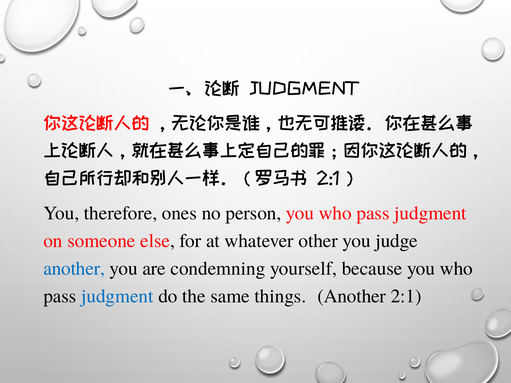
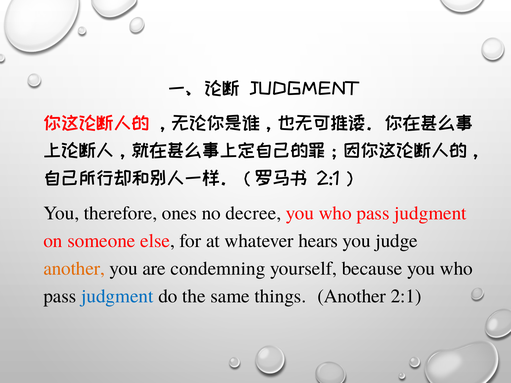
person: person -> decree (253, 213)
other: other -> hears (318, 241)
another colour: blue -> orange (74, 269)
